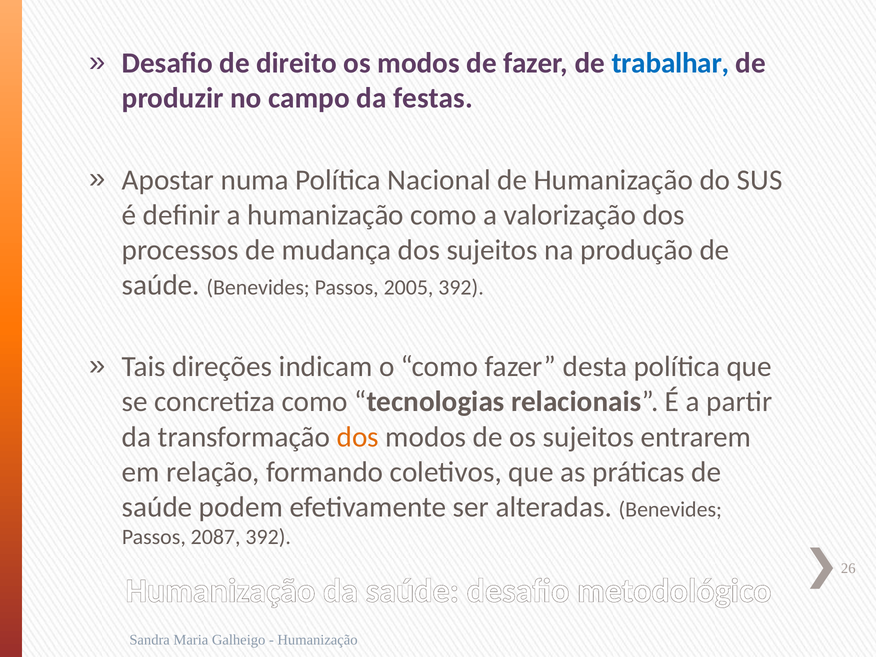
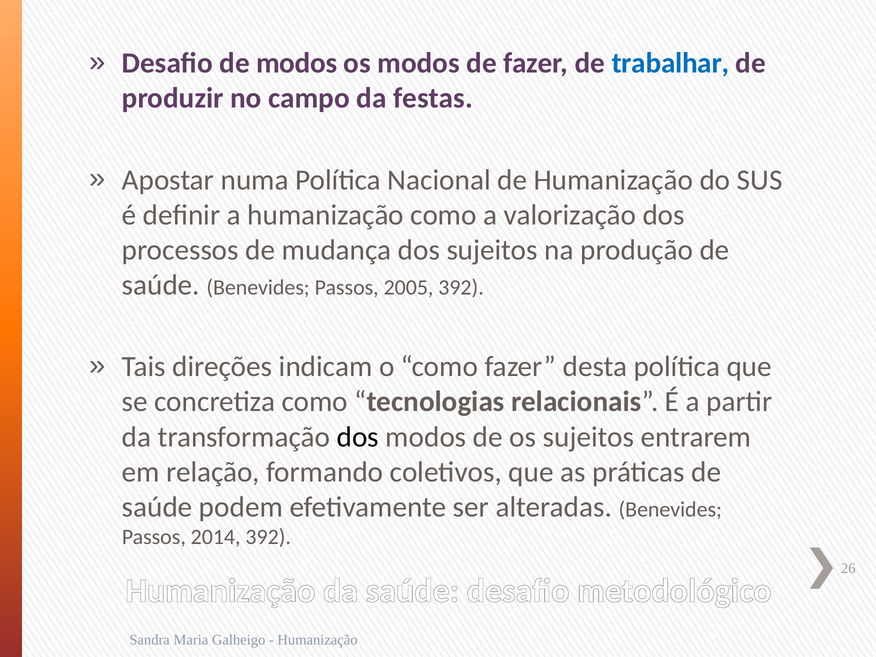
de direito: direito -> modos (297, 63)
dos colour: orange -> black (358, 437)
2087: 2087 -> 2014 (216, 537)
